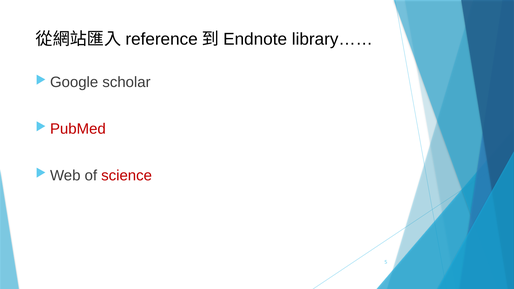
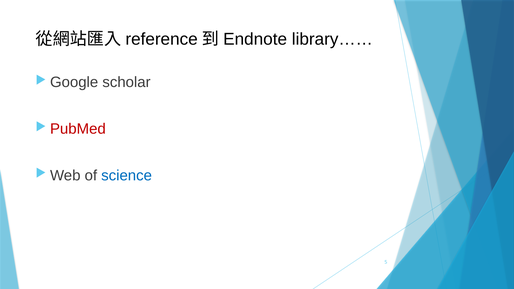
science colour: red -> blue (127, 176)
